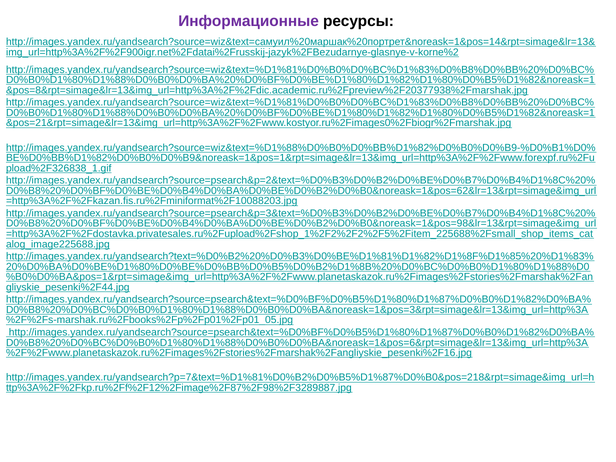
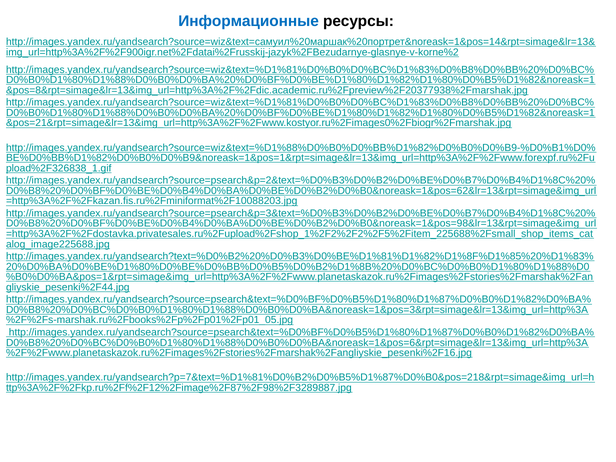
Информационные colour: purple -> blue (249, 21)
